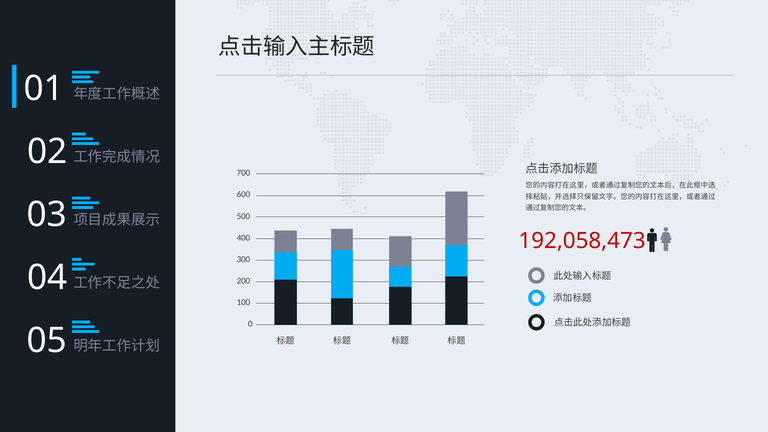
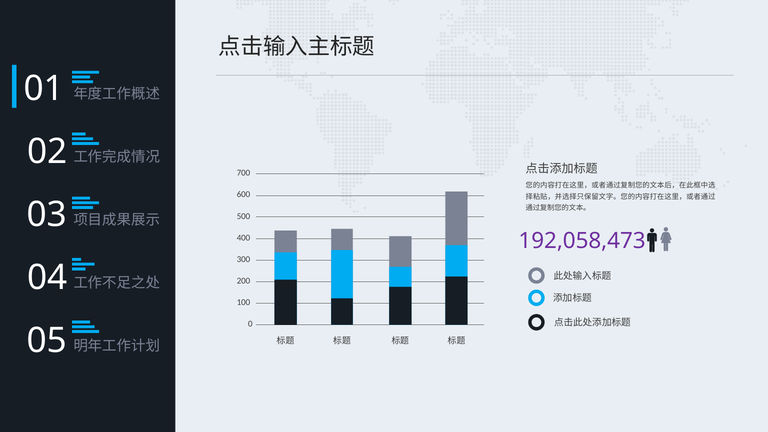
192,058,473 colour: red -> purple (582, 241)
